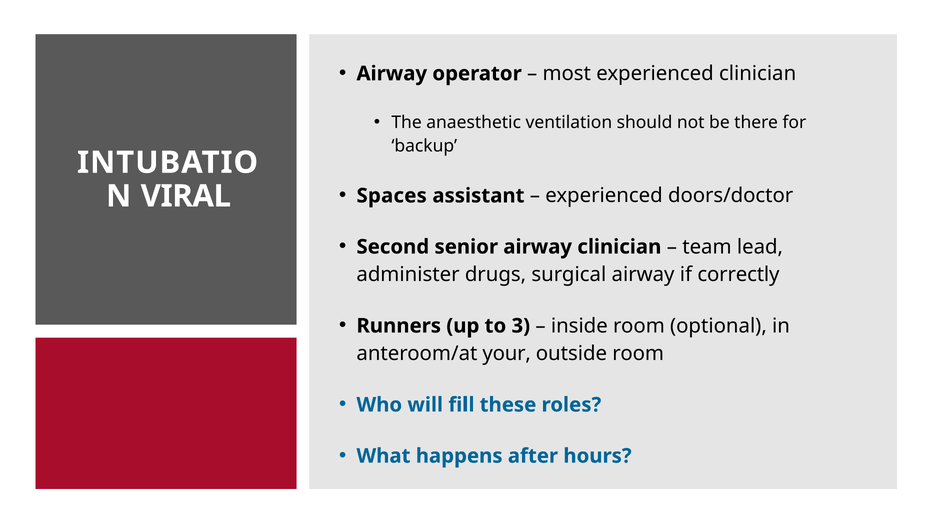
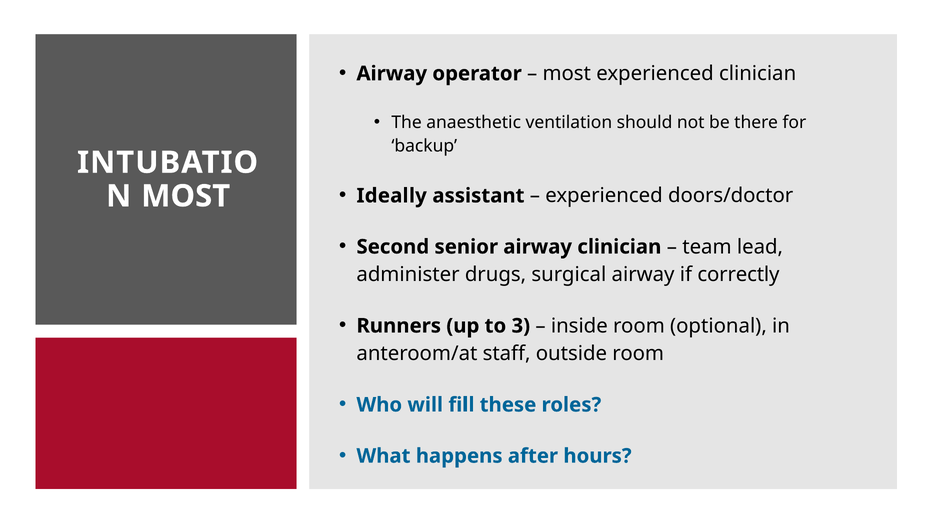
Spaces: Spaces -> Ideally (392, 196)
VIRAL: VIRAL -> MOST (186, 196)
your: your -> staff (507, 354)
